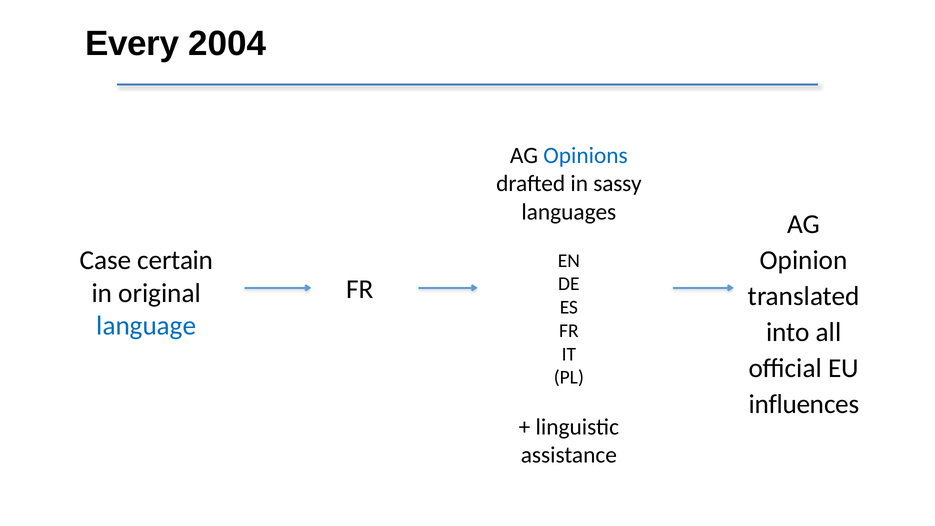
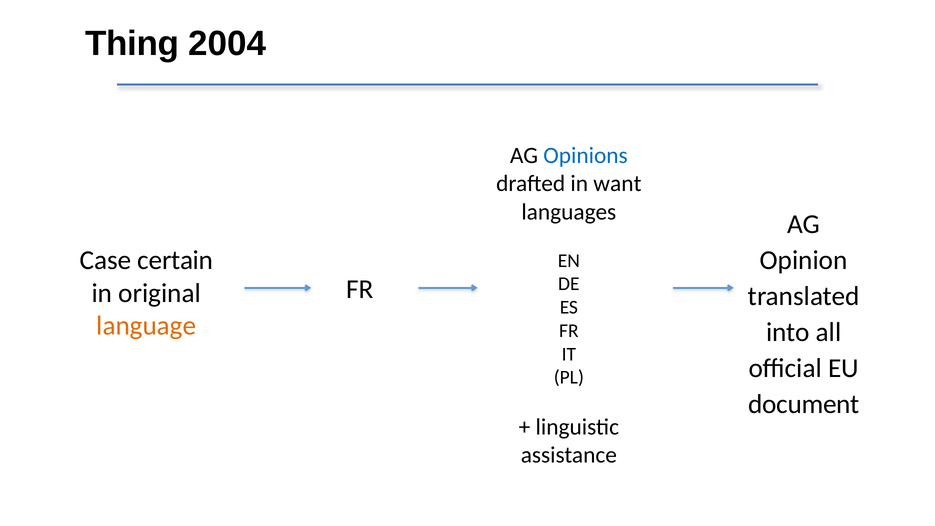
Every: Every -> Thing (132, 44)
sassy: sassy -> want (617, 184)
language colour: blue -> orange (146, 326)
influences: influences -> document (804, 404)
